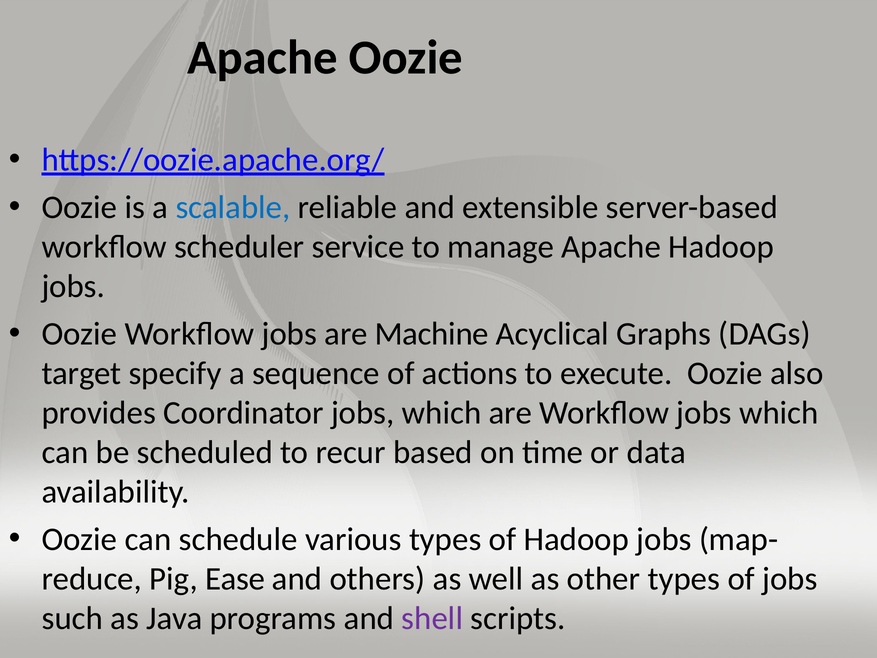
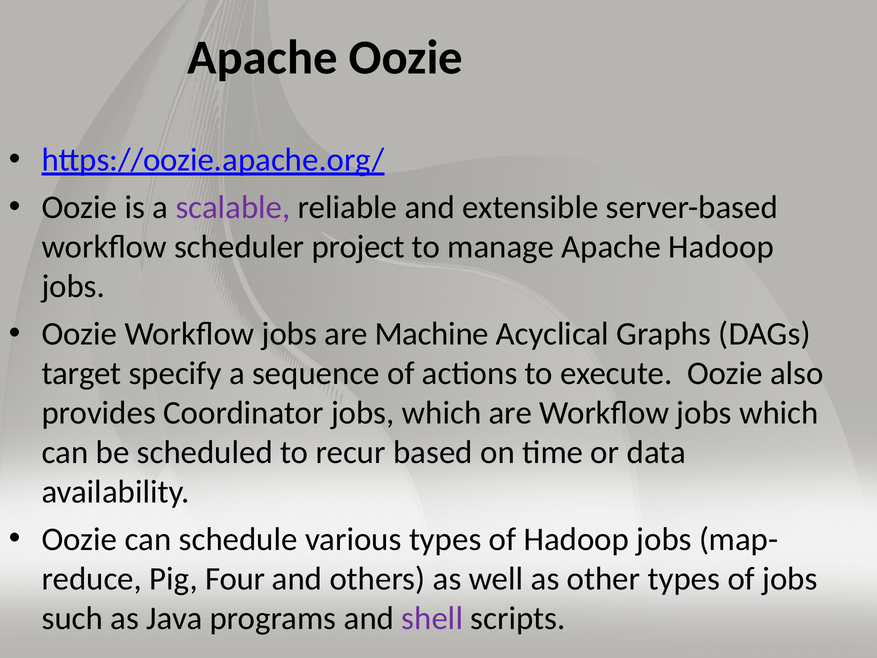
scalable colour: blue -> purple (233, 208)
service: service -> project (358, 247)
Ease: Ease -> Four (235, 579)
